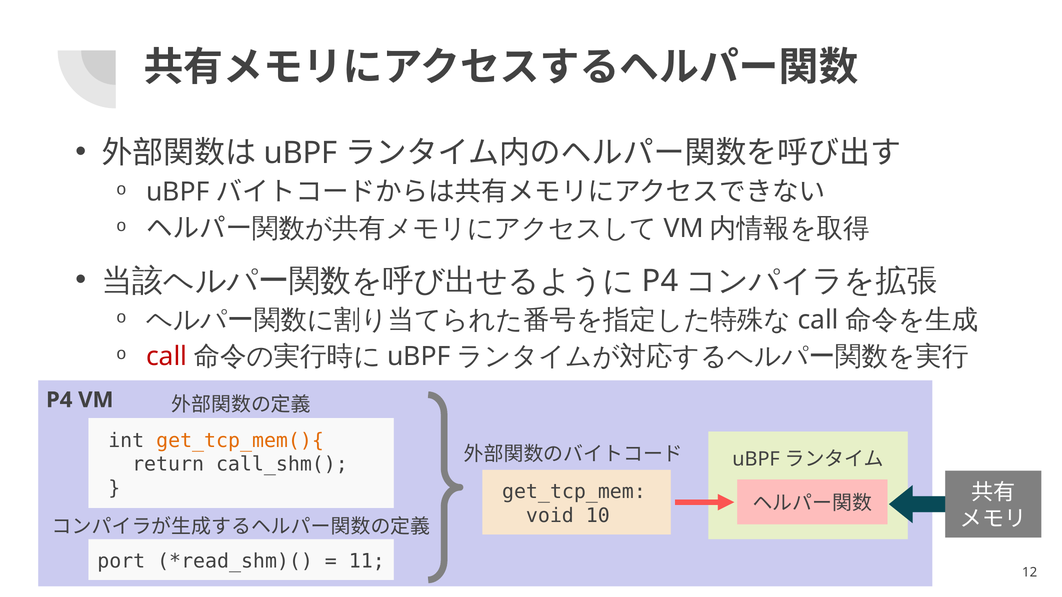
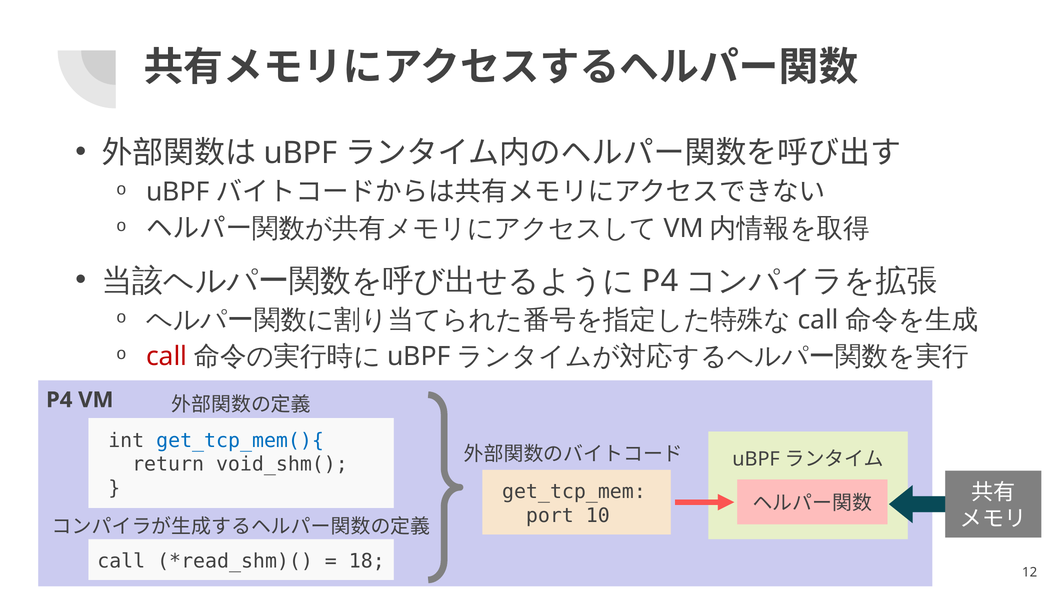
get_tcp_mem(){ colour: orange -> blue (240, 441)
call_shm(: call_shm( -> void_shm( (282, 465)
void: void -> port (550, 516)
port: port -> call (121, 561)
11: 11 -> 18 (367, 561)
